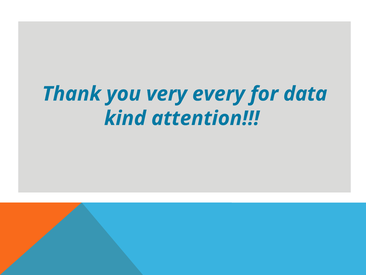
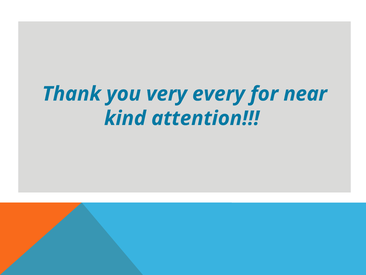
data: data -> near (305, 94)
